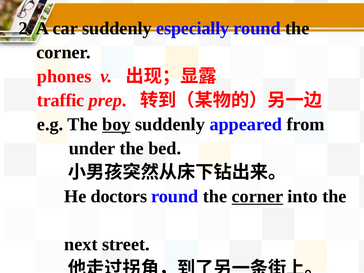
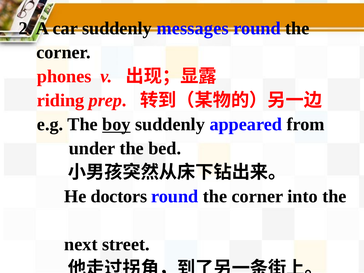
especially: especially -> messages (193, 28)
traffic: traffic -> riding (61, 100)
corner underline: present -> none (257, 196)
